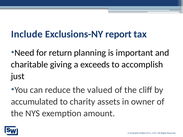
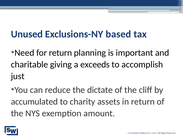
Include: Include -> Unused (27, 34)
report: report -> based (118, 34)
valued: valued -> dictate (100, 90)
in owner: owner -> return (143, 102)
